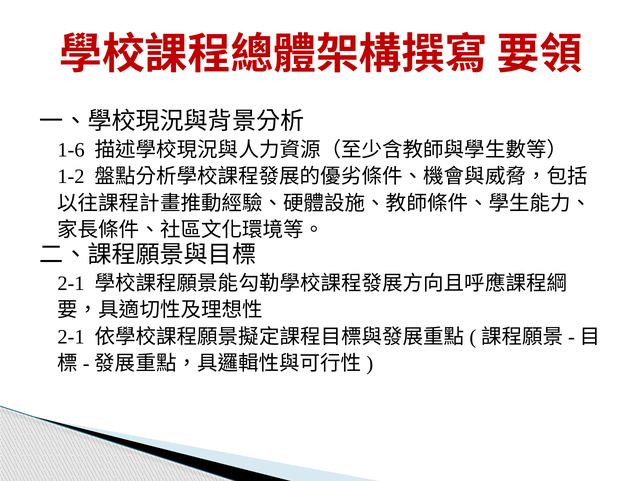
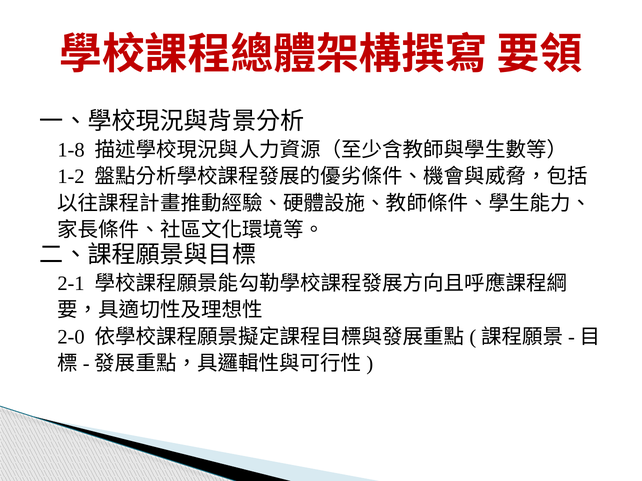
1-6: 1-6 -> 1-8 (71, 150)
2-1: 2-1 -> 2-0 (71, 337)
